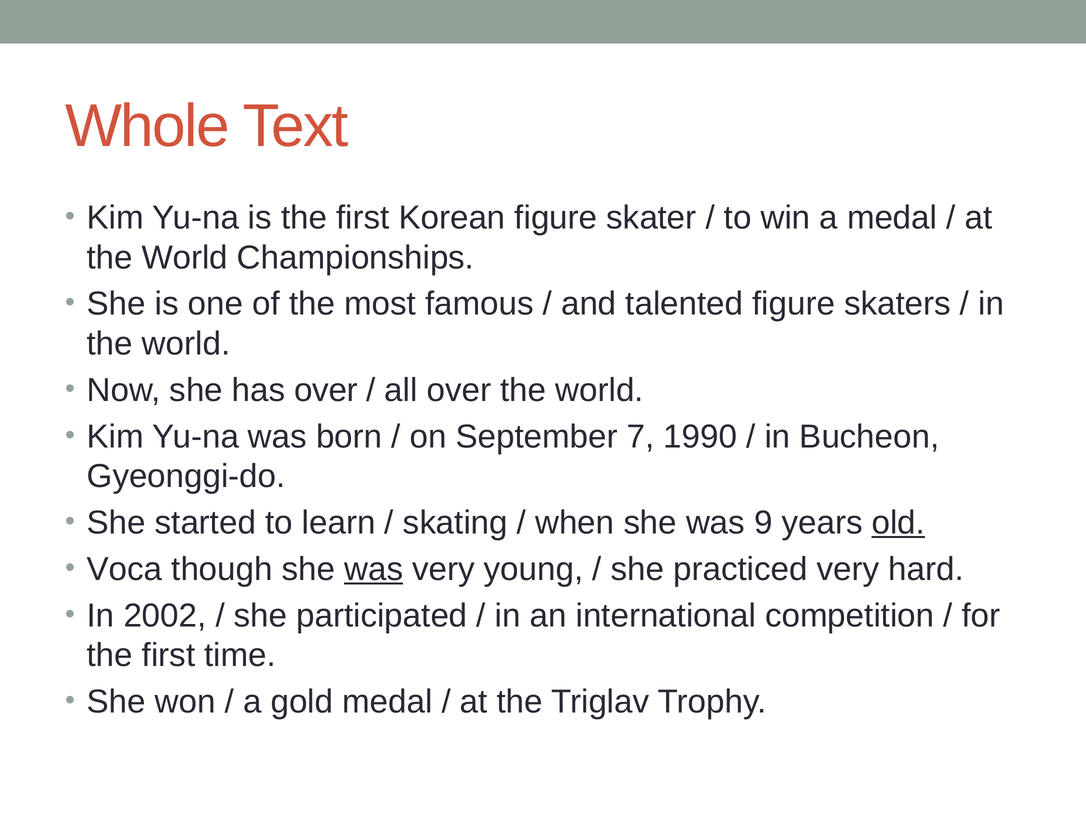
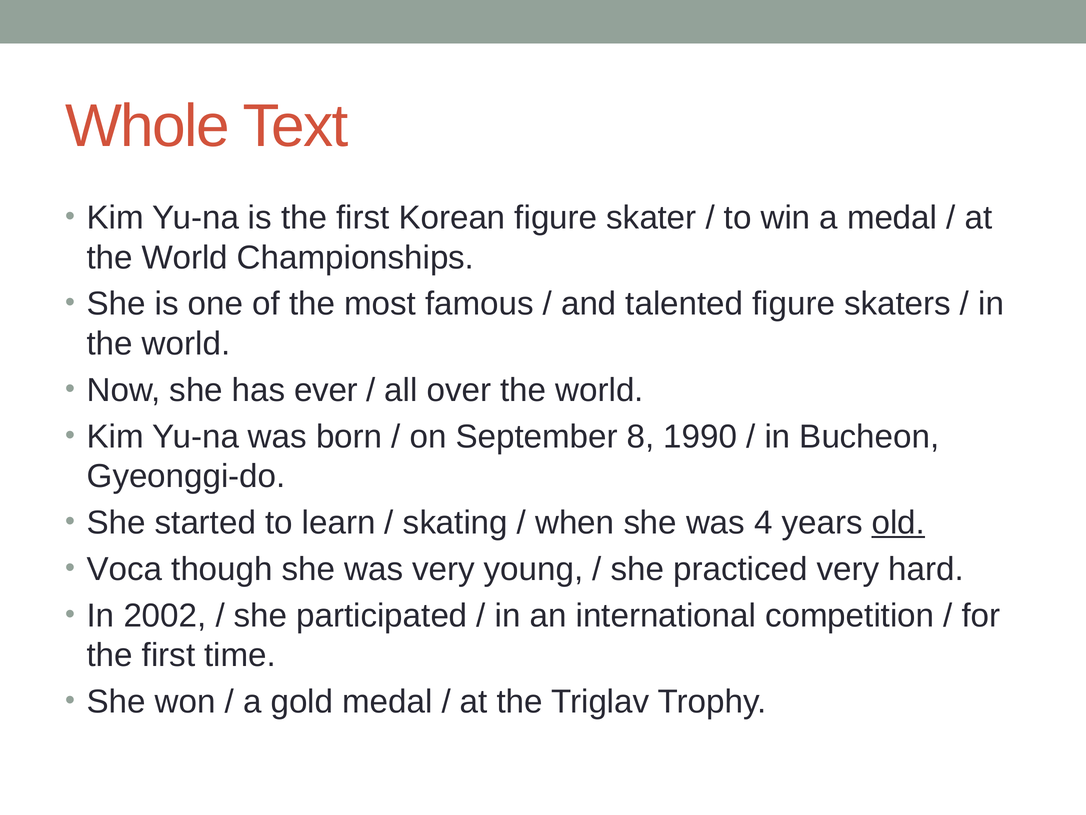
has over: over -> ever (326, 390)
7: 7 -> 8 (641, 436)
9: 9 -> 4 (763, 523)
was underline: present -> none (374, 569)
